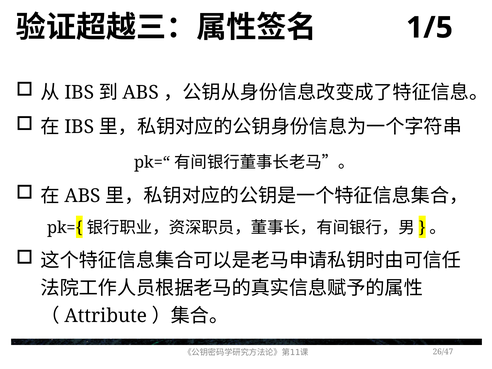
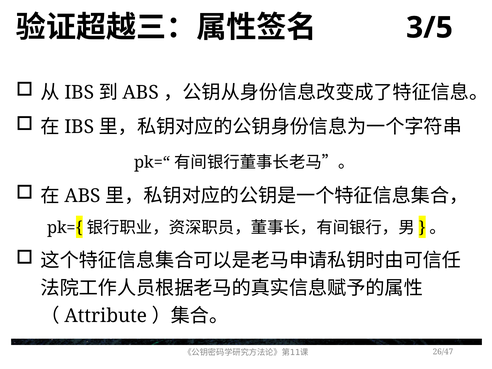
1/5: 1/5 -> 3/5 (429, 28)
